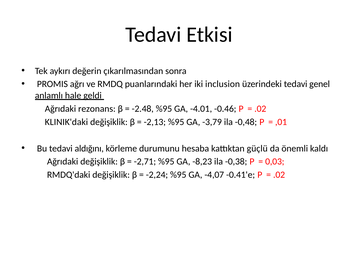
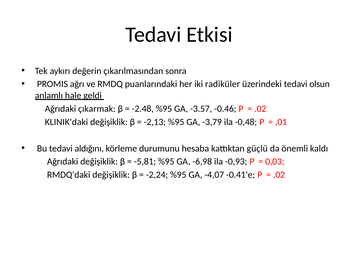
inclusion: inclusion -> radiküler (223, 84)
genel: genel -> olsun (320, 84)
rezonans: rezonans -> çıkarmak (97, 108)
-4.01: -4.01 -> -3.57 (201, 108)
-2,71: -2,71 -> -5,81 (145, 161)
-8,23: -8,23 -> -6,98 (202, 161)
-0,38: -0,38 -> -0,93 (236, 161)
